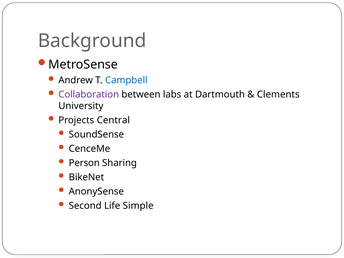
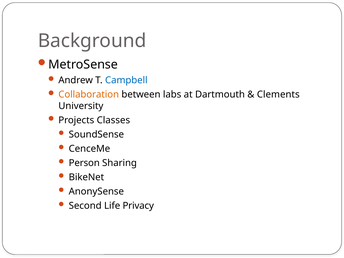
Collaboration colour: purple -> orange (89, 94)
Central: Central -> Classes (113, 120)
Simple: Simple -> Privacy (138, 206)
